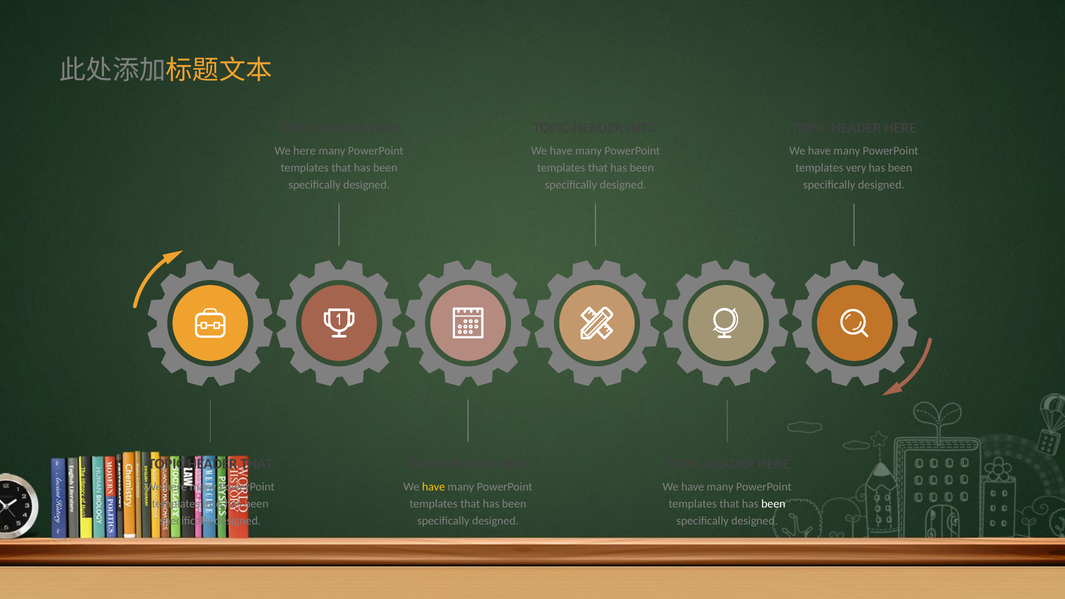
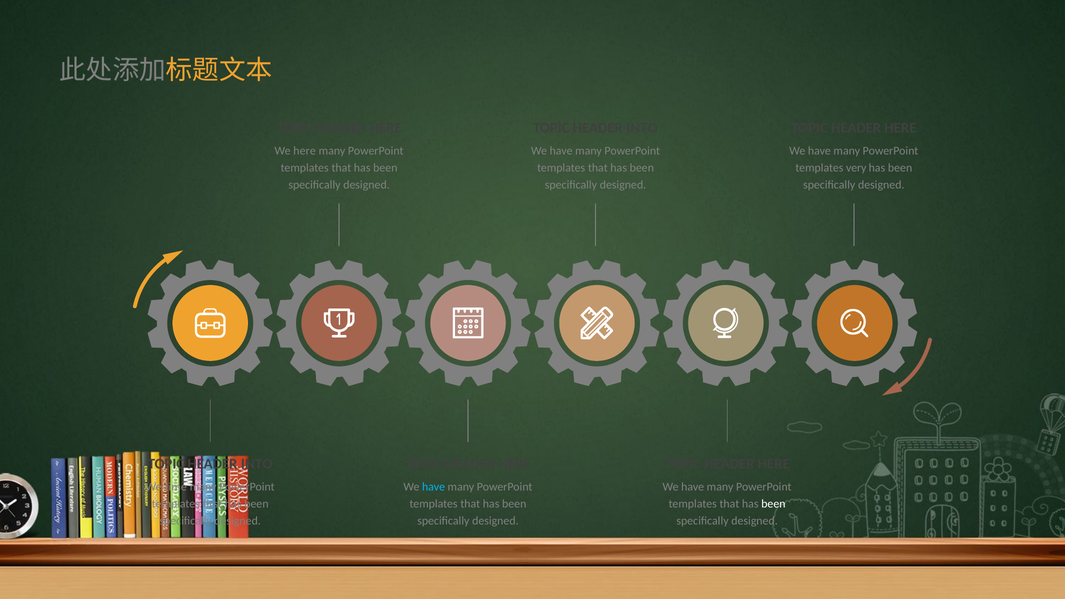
THAT: THAT -> INTO (257, 464)
here: here -> time (176, 487)
have colour: yellow -> light blue (434, 487)
templates into: into -> first (212, 504)
